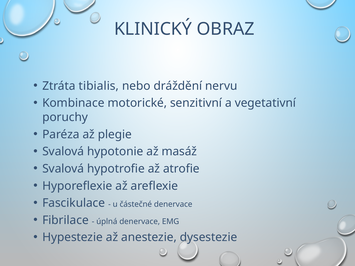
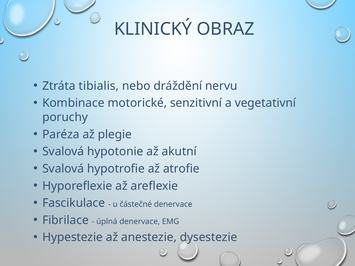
masáž: masáž -> akutní (179, 152)
